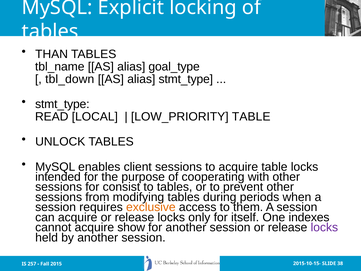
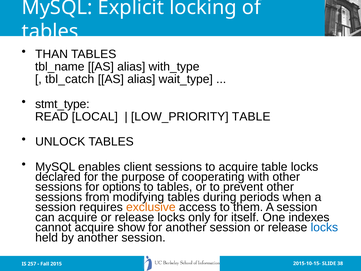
goal_type: goal_type -> with_type (174, 67)
tbl_down: tbl_down -> tbl_catch (70, 79)
alias stmt_type: stmt_type -> wait_type (186, 79)
intended: intended -> declared (58, 177)
consist: consist -> options (121, 187)
locks colour: purple -> blue (324, 227)
